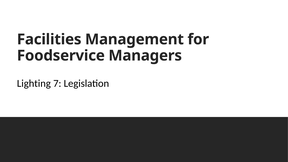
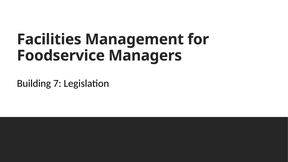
Lighting: Lighting -> Building (34, 83)
